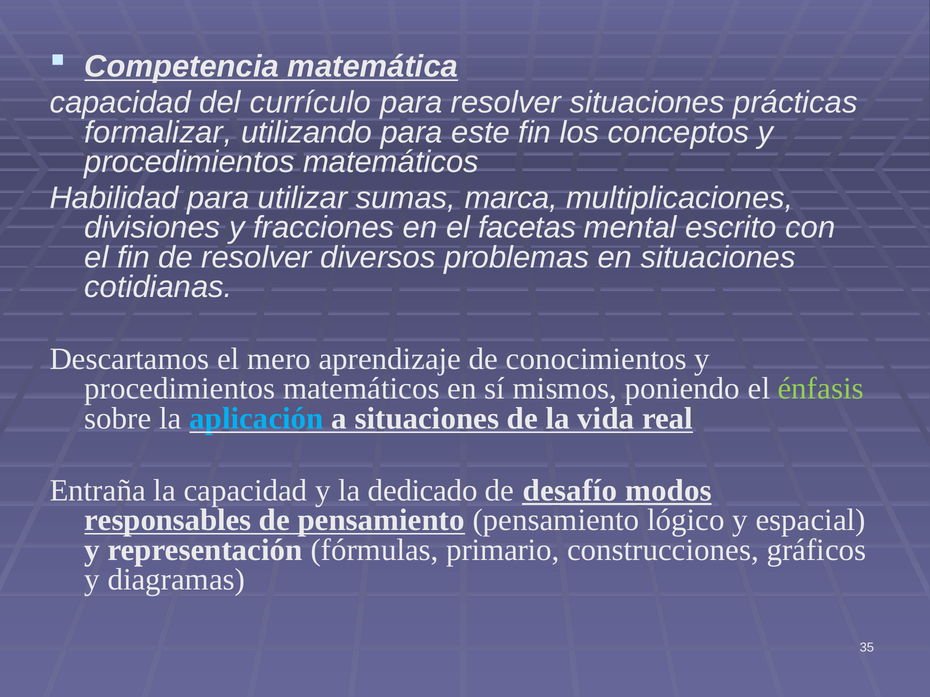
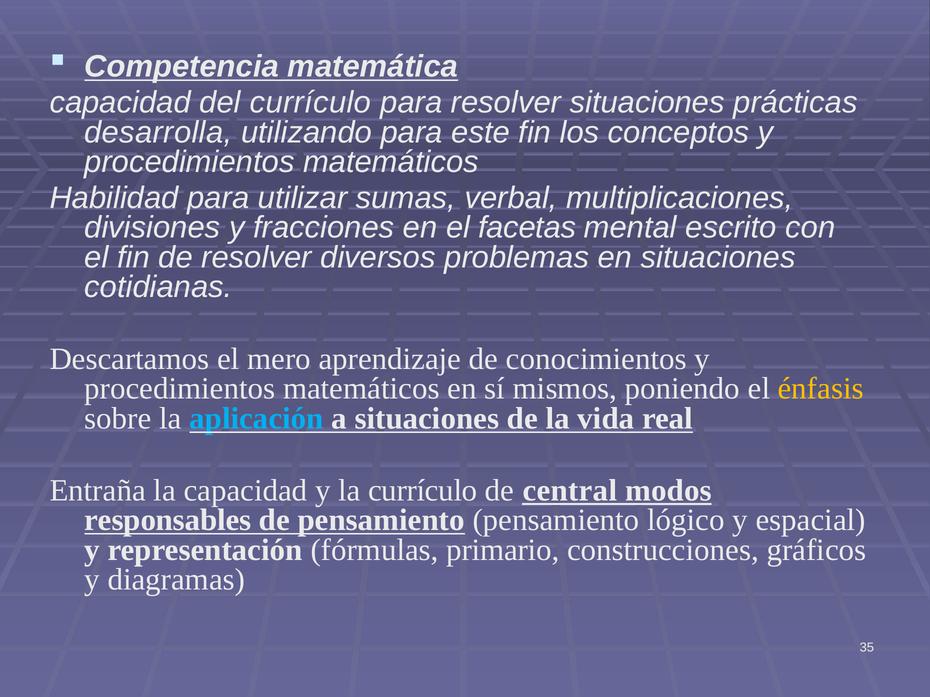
formalizar: formalizar -> desarrolla (158, 132)
marca: marca -> verbal (511, 198)
énfasis colour: light green -> yellow (821, 389)
la dedicado: dedicado -> currículo (423, 491)
desafío: desafío -> central (570, 491)
